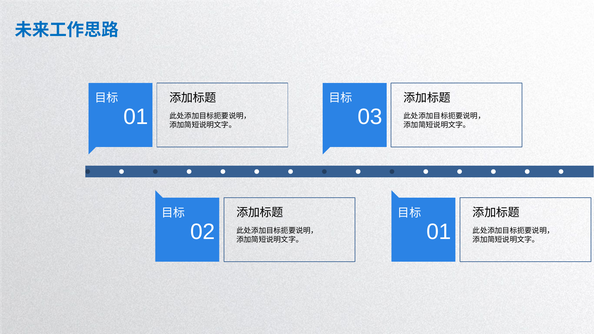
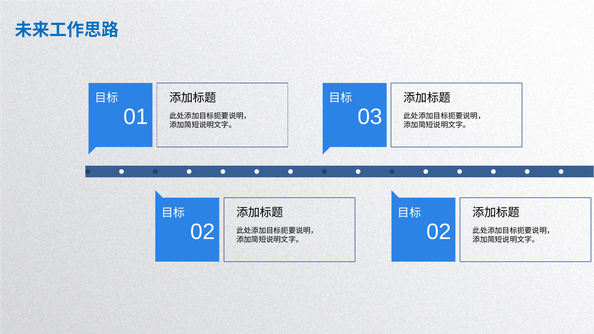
01: 01 -> 02 (439, 232)
